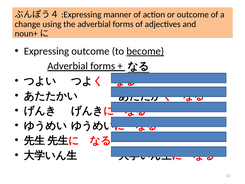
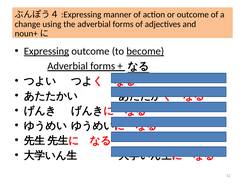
Expressing underline: none -> present (46, 51)
